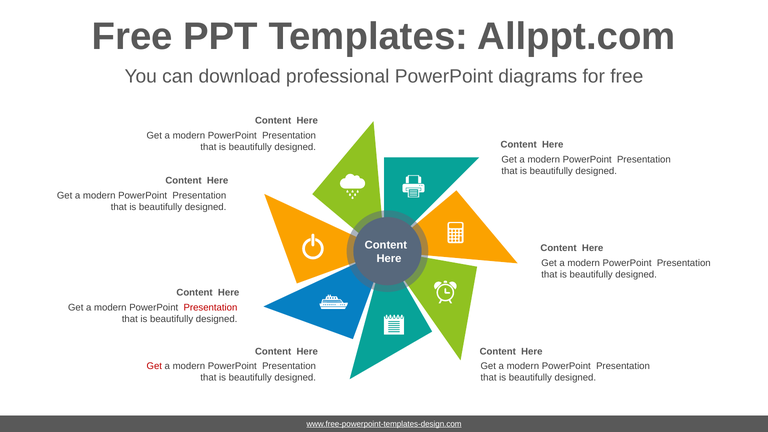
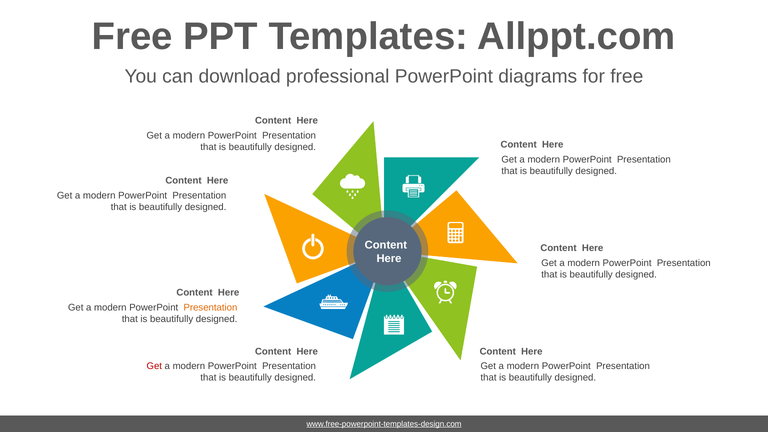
Presentation colour: red -> orange (210, 308)
